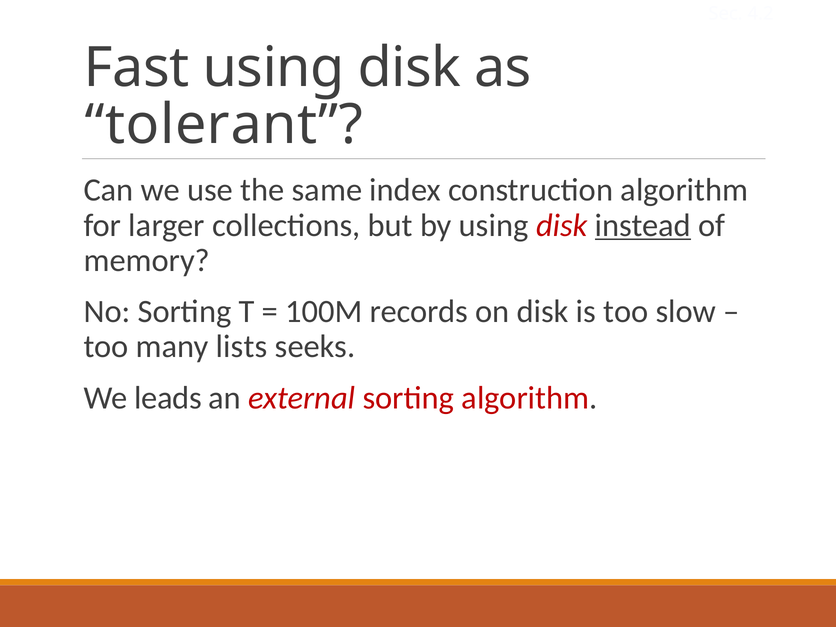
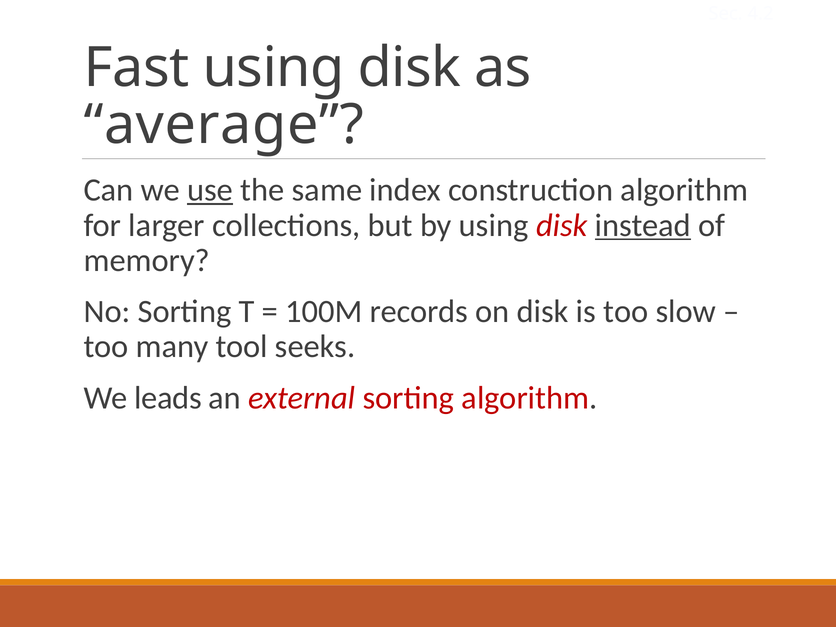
tolerant: tolerant -> average (224, 125)
use underline: none -> present (210, 190)
lists: lists -> tool (242, 347)
